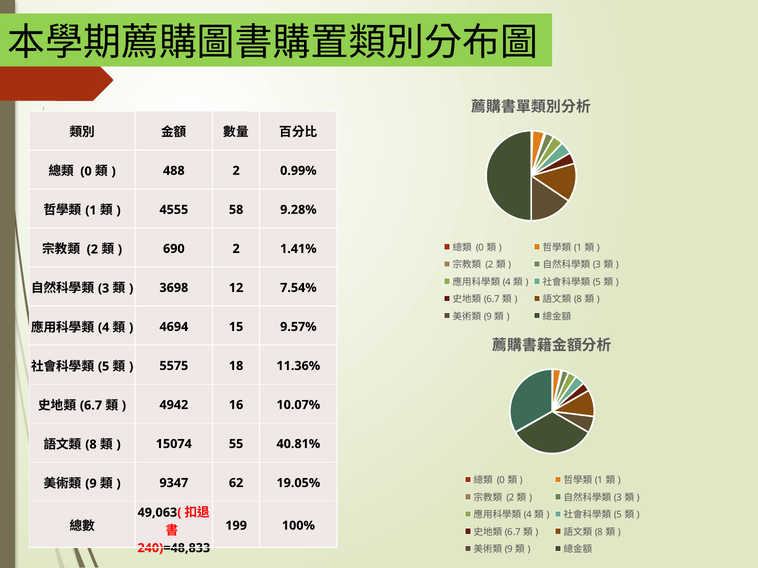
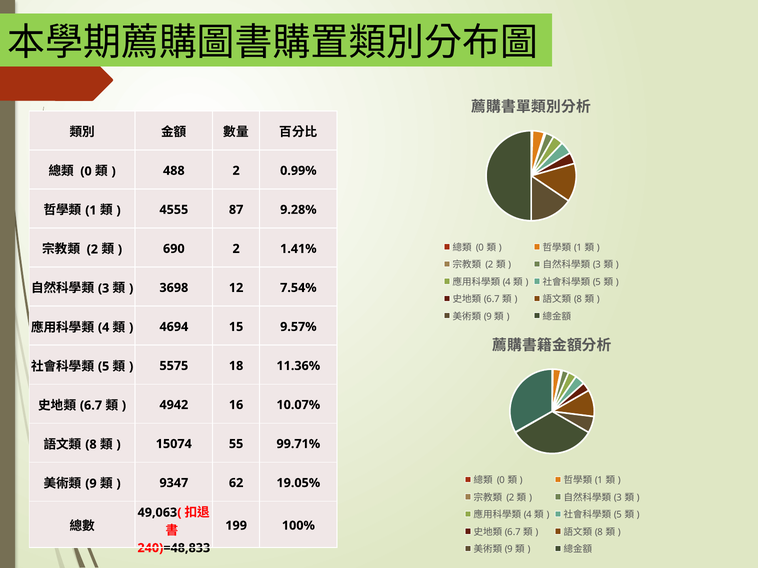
58: 58 -> 87 (236, 210)
40.81%: 40.81% -> 99.71% (298, 444)
